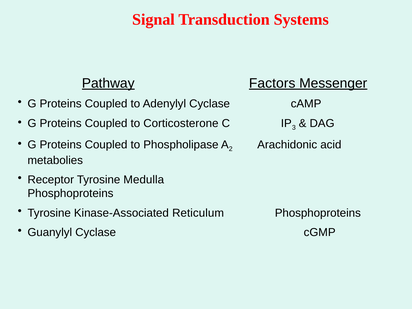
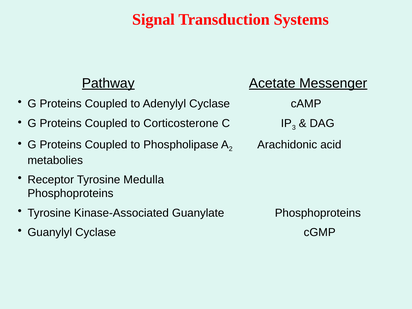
Factors: Factors -> Acetate (272, 83)
Reticulum: Reticulum -> Guanylate (198, 213)
